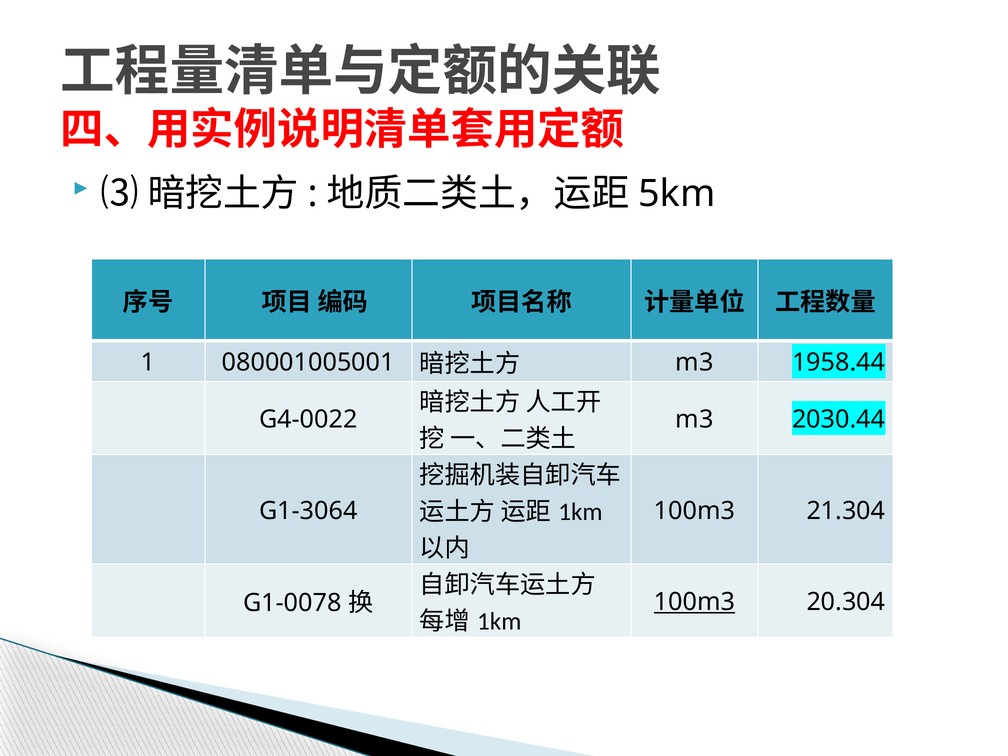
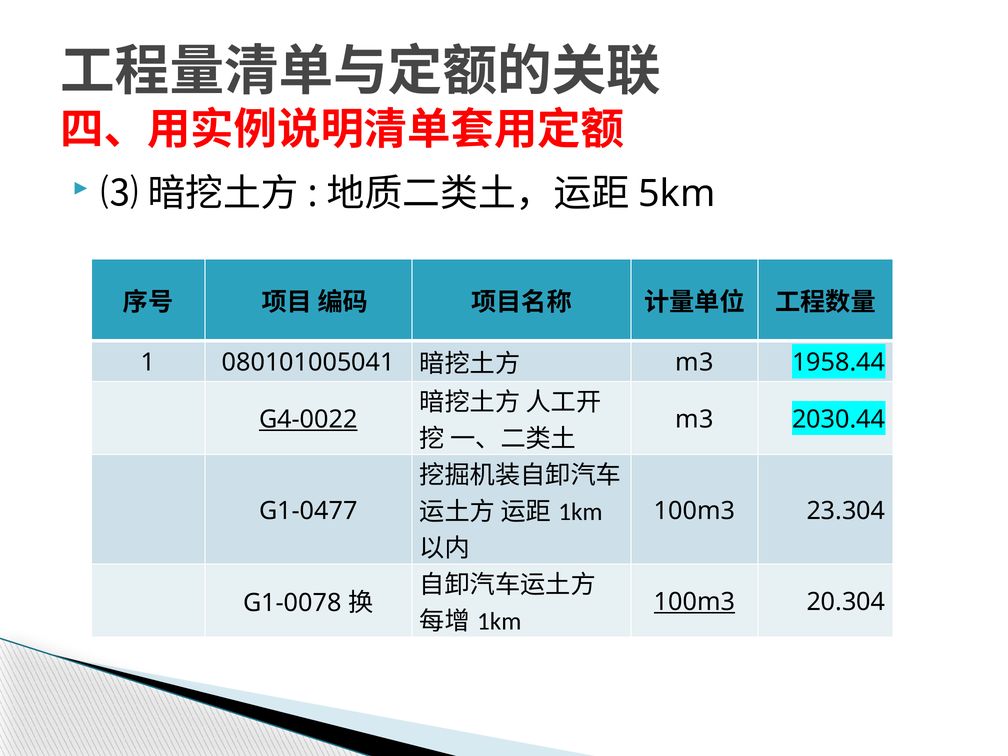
080001005001: 080001005001 -> 080101005041 (308, 363)
G4-0022 underline: none -> present (308, 419)
G1-3064: G1-3064 -> G1-0477 (308, 511)
21.304: 21.304 -> 23.304 (846, 511)
